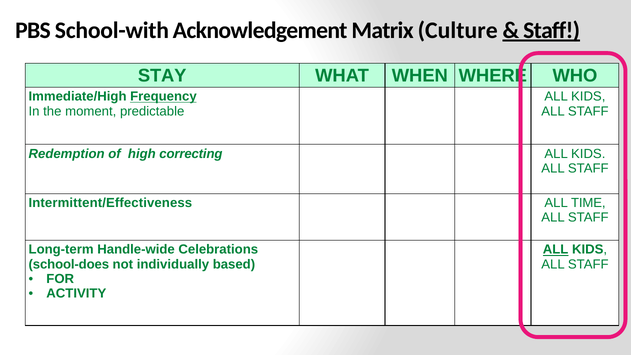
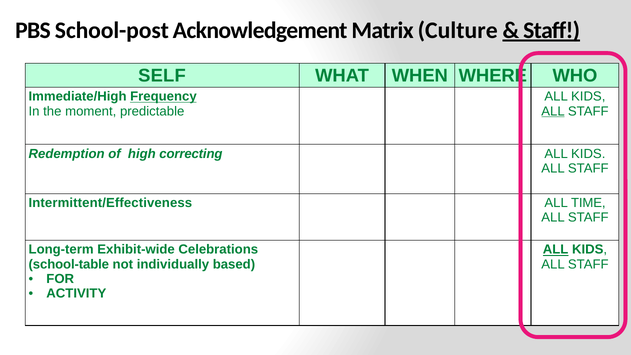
School-with: School-with -> School-post (112, 30)
STAY: STAY -> SELF (162, 75)
ALL underline: none -> present (553, 111)
Handle-wide: Handle-wide -> Exhibit-wide (136, 250)
school-does: school-does -> school-table (69, 264)
